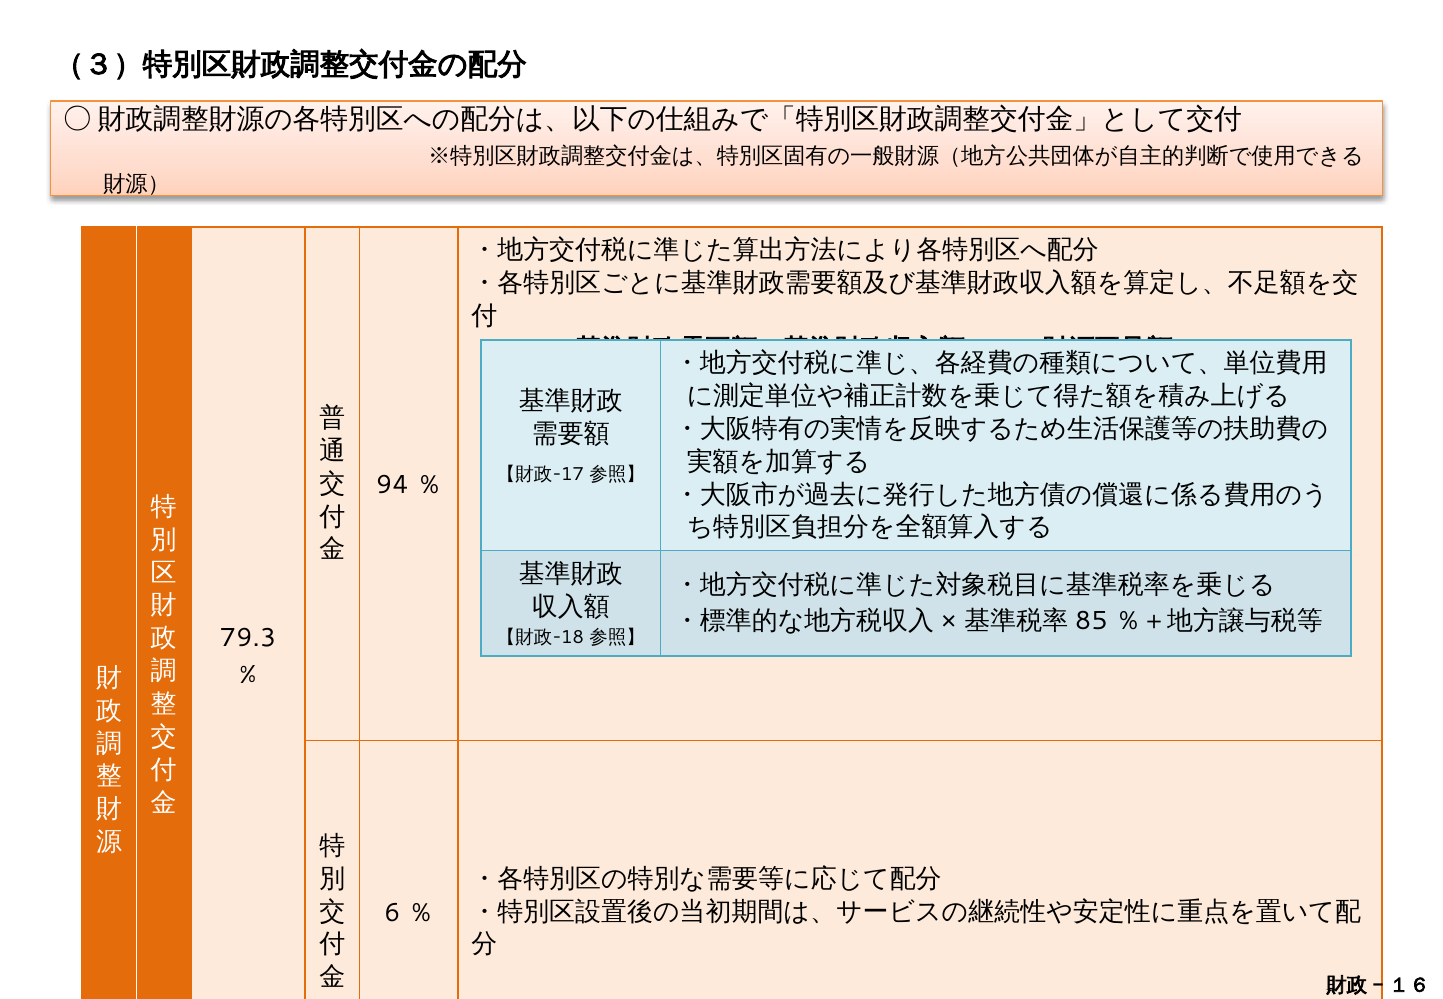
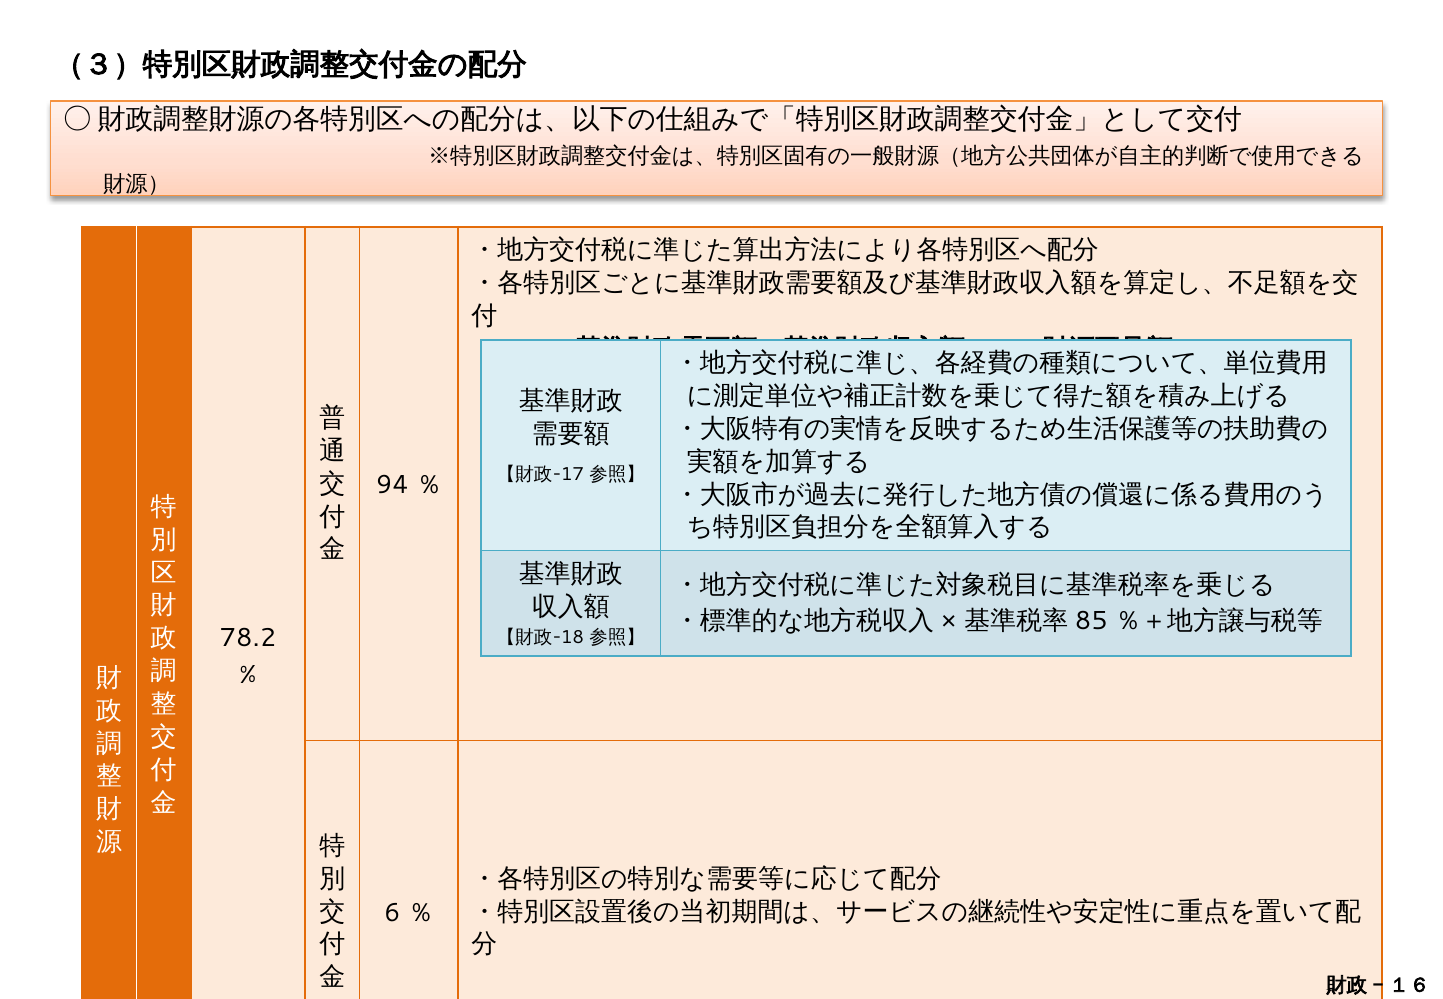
79.3: 79.3 -> 78.2 (248, 638)
